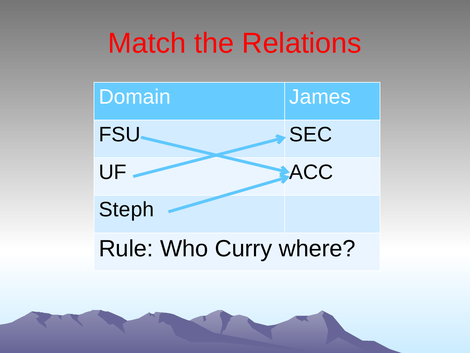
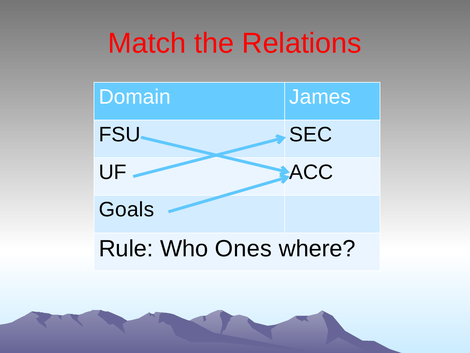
Steph: Steph -> Goals (126, 209)
Curry: Curry -> Ones (243, 249)
